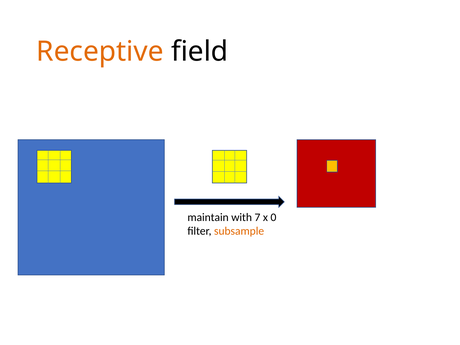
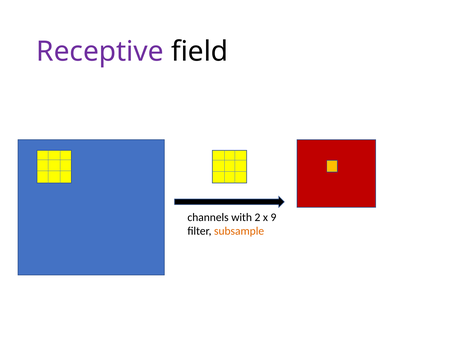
Receptive colour: orange -> purple (100, 52)
maintain: maintain -> channels (208, 217)
7: 7 -> 2 (257, 217)
0: 0 -> 9 (273, 217)
